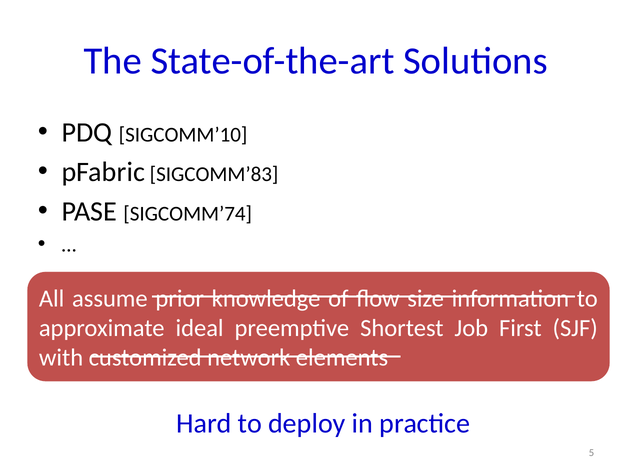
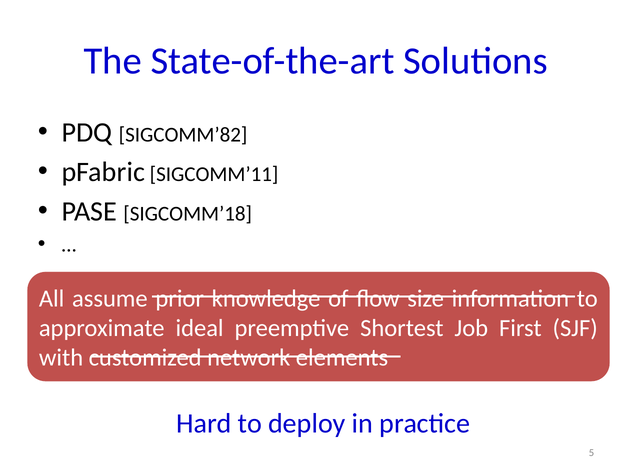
SIGCOMM’10: SIGCOMM’10 -> SIGCOMM’82 (183, 135)
SIGCOMM’83: SIGCOMM’83 -> SIGCOMM’11 (214, 174)
SIGCOMM’74: SIGCOMM’74 -> SIGCOMM’18 (188, 214)
